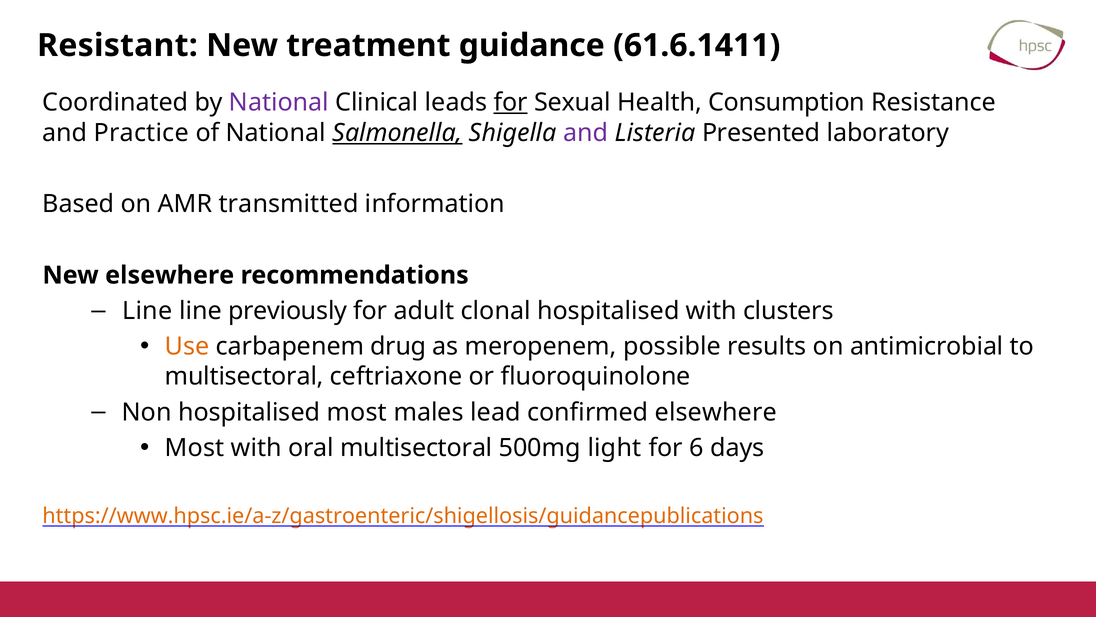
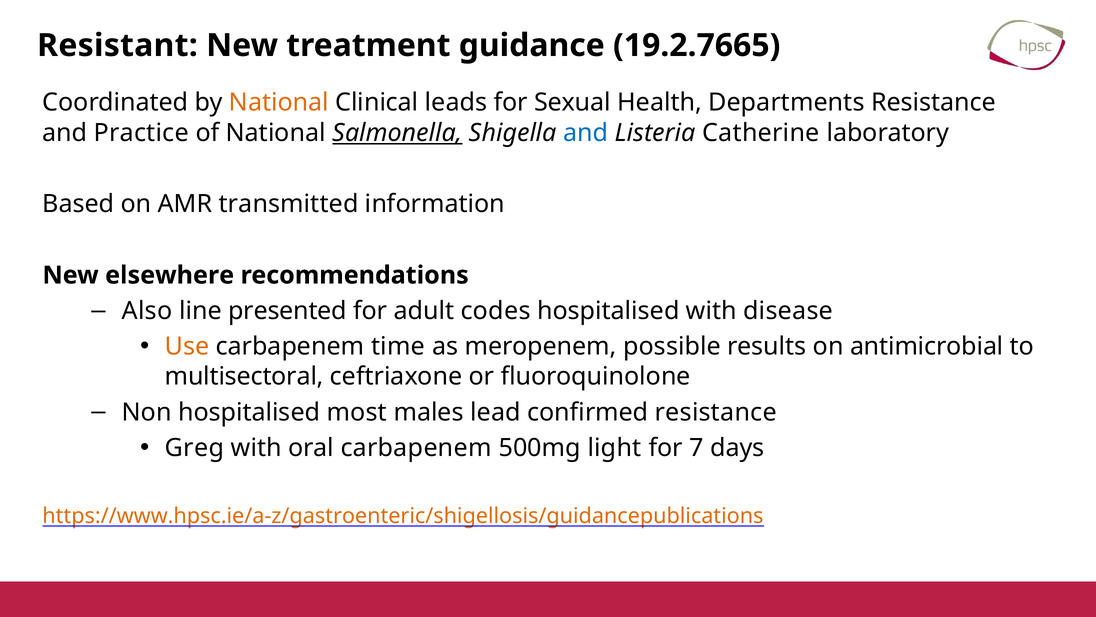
61.6.1411: 61.6.1411 -> 19.2.7665 (697, 45)
National colour: purple -> orange (279, 103)
for underline: present -> none (511, 103)
Consumption: Consumption -> Departments (786, 103)
and colour: purple -> blue (586, 133)
Presented: Presented -> Catherine (761, 133)
Line: Line -> Also (147, 311)
previously: previously -> presented (288, 311)
clonal: clonal -> codes (496, 311)
clusters: clusters -> disease (788, 311)
drug: drug -> time (398, 346)
confirmed elsewhere: elsewhere -> resistance (716, 412)
Most: Most -> Greg (194, 448)
oral multisectoral: multisectoral -> carbapenem (416, 448)
6: 6 -> 7 (697, 448)
